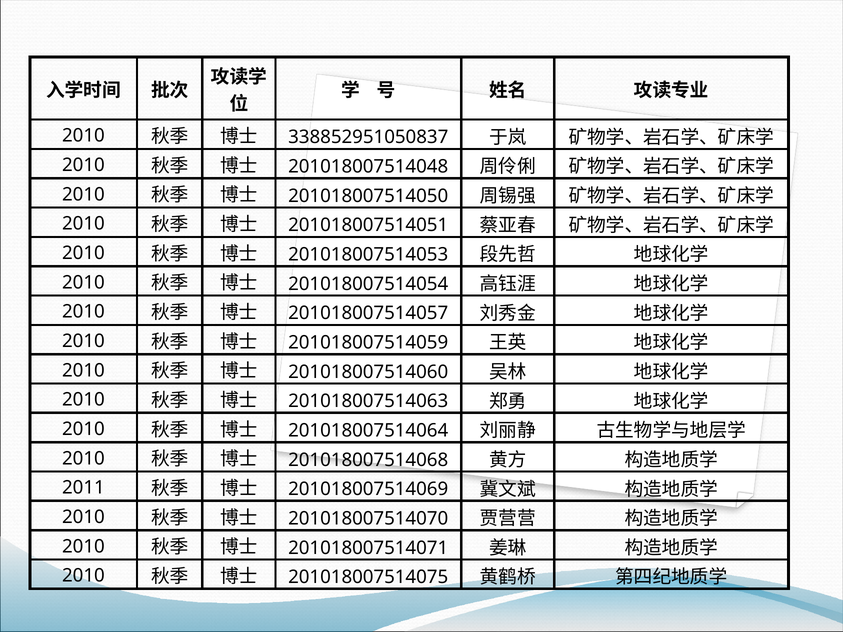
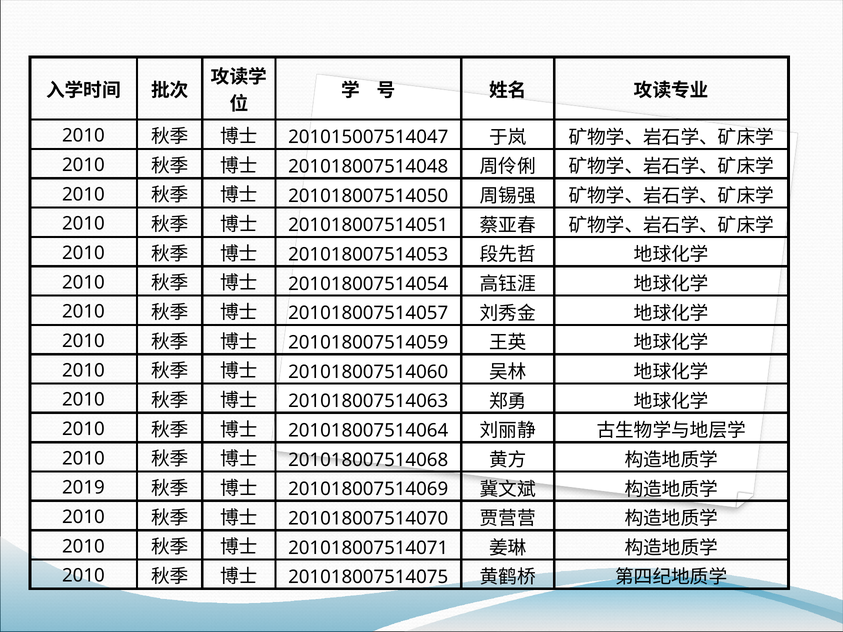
338852951050837: 338852951050837 -> 201015007514047 (368, 137)
2011: 2011 -> 2019 (83, 488)
